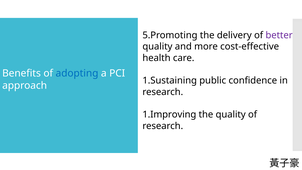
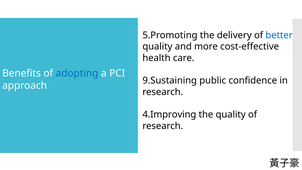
better colour: purple -> blue (279, 35)
1.Sustaining: 1.Sustaining -> 9.Sustaining (170, 81)
1.Improving: 1.Improving -> 4.Improving (169, 115)
